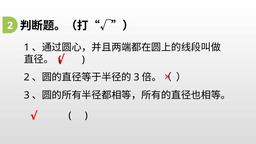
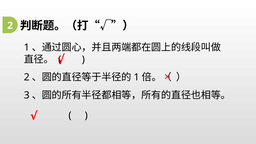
3: 3 -> 1 (137, 77)
